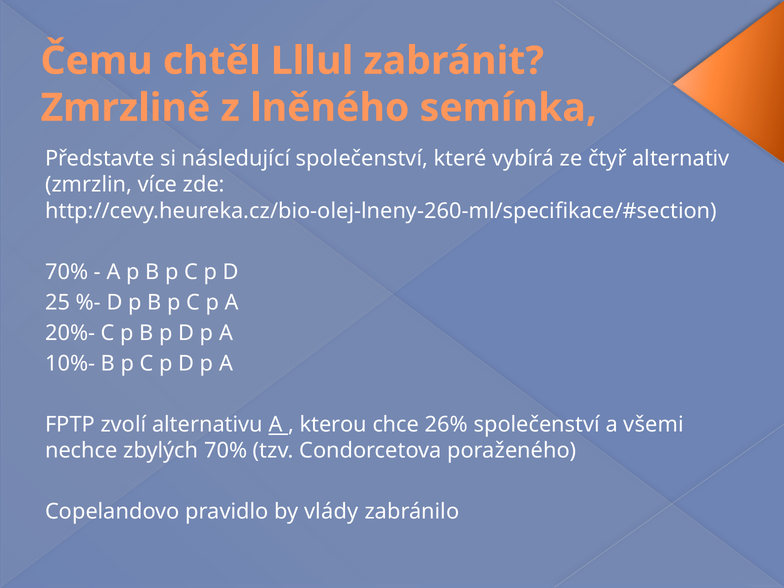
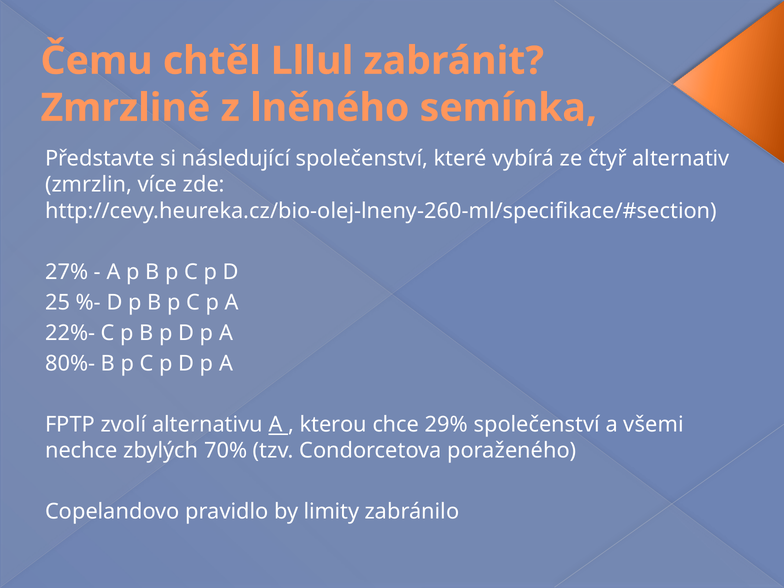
70%: 70% -> 27% (67, 272)
20%-: 20%- -> 22%- (70, 333)
10%-: 10%- -> 80%- (70, 363)
26%: 26% -> 29% (446, 424)
vlády: vlády -> limity (332, 511)
